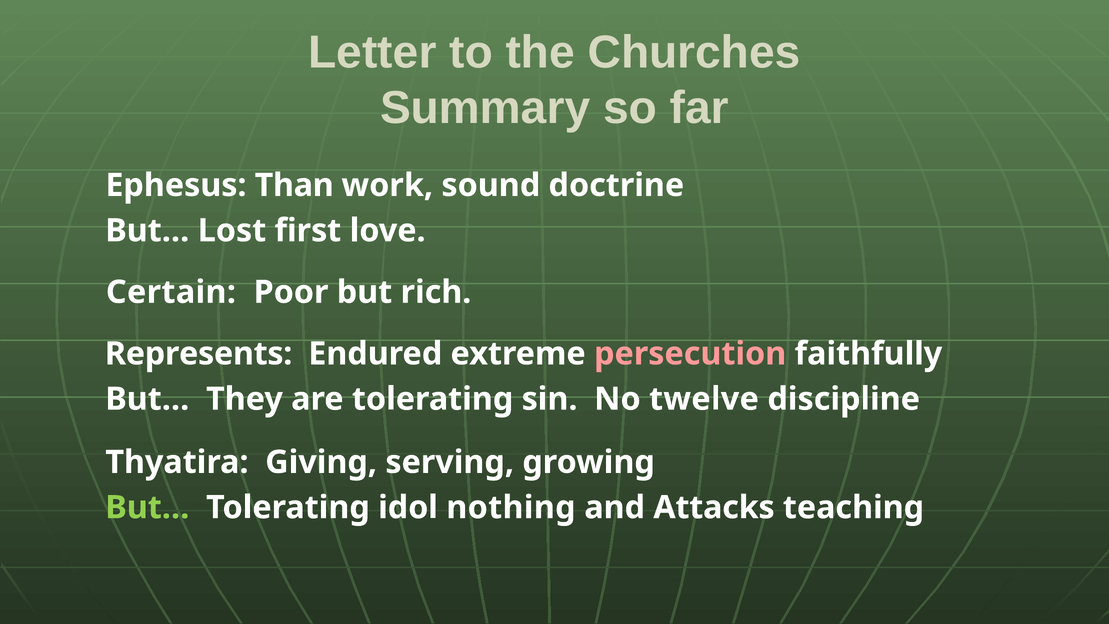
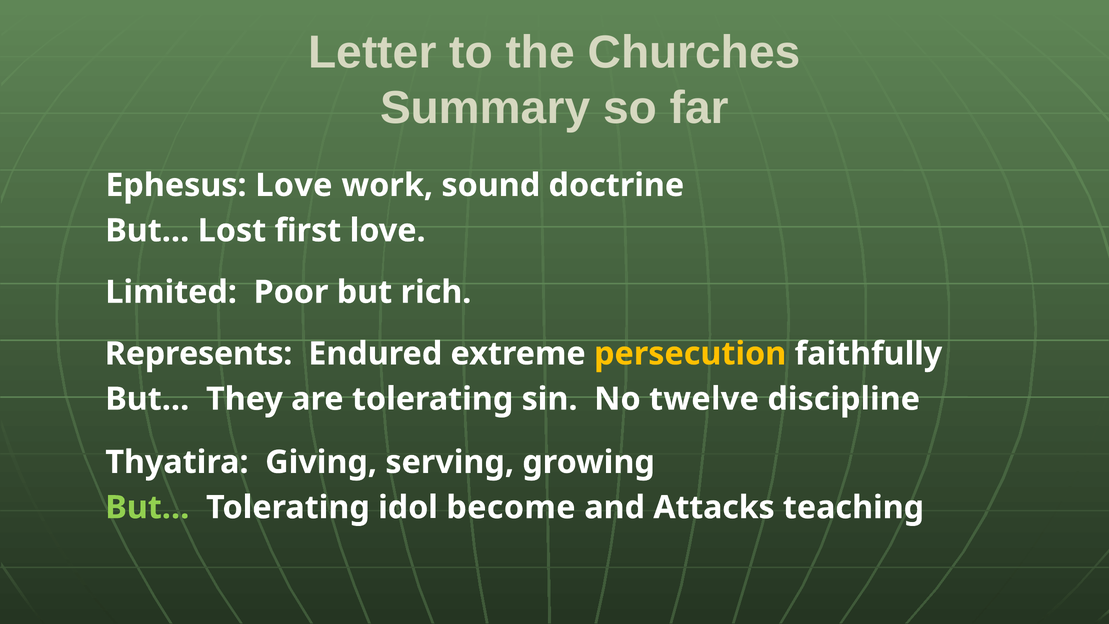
Ephesus Than: Than -> Love (294, 185)
Certain: Certain -> Limited (171, 292)
persecution colour: pink -> yellow (690, 354)
nothing: nothing -> become (511, 507)
